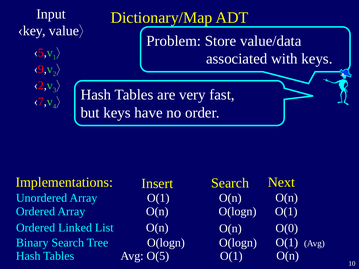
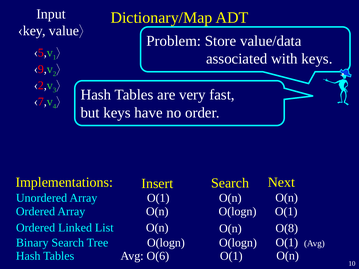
O(0: O(0 -> O(8 (287, 228)
O(5: O(5 -> O(6 (158, 256)
